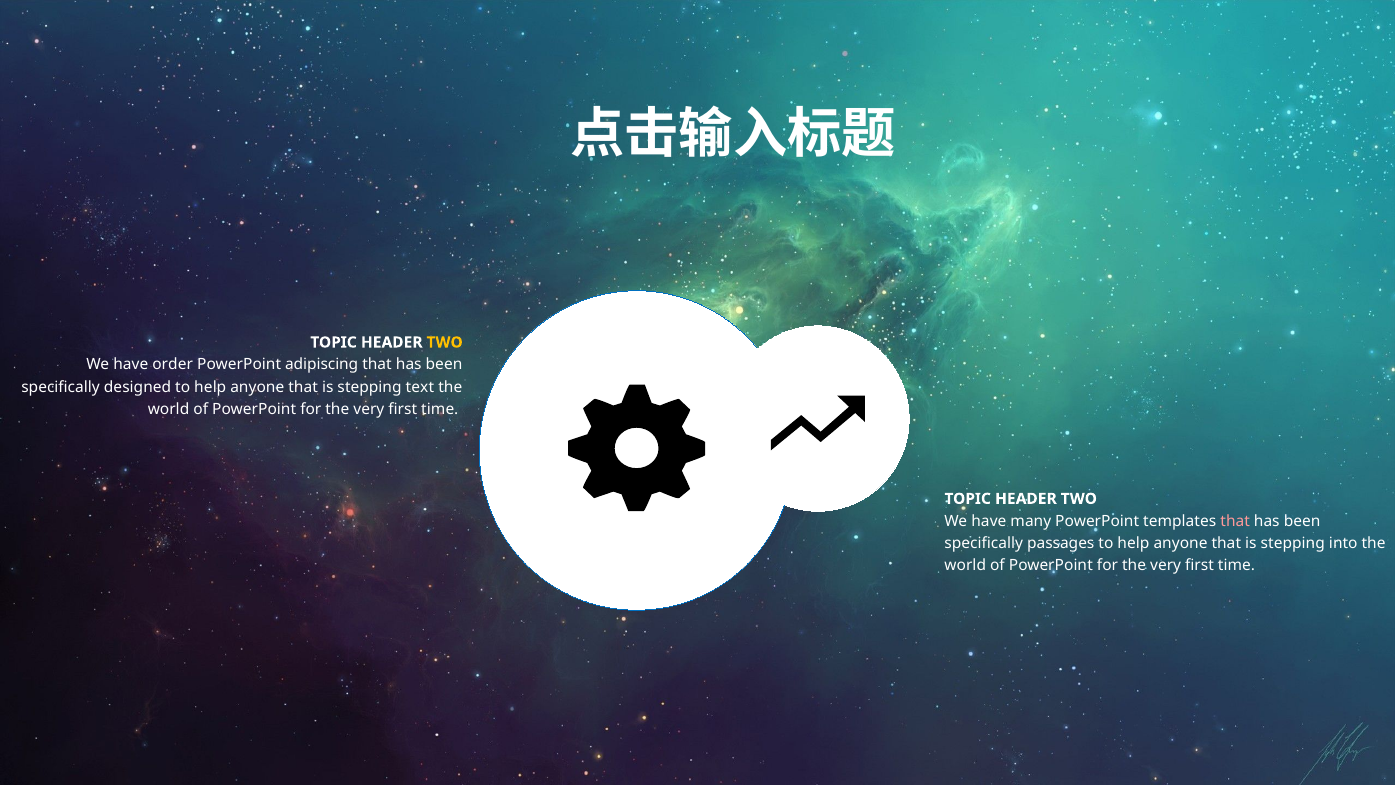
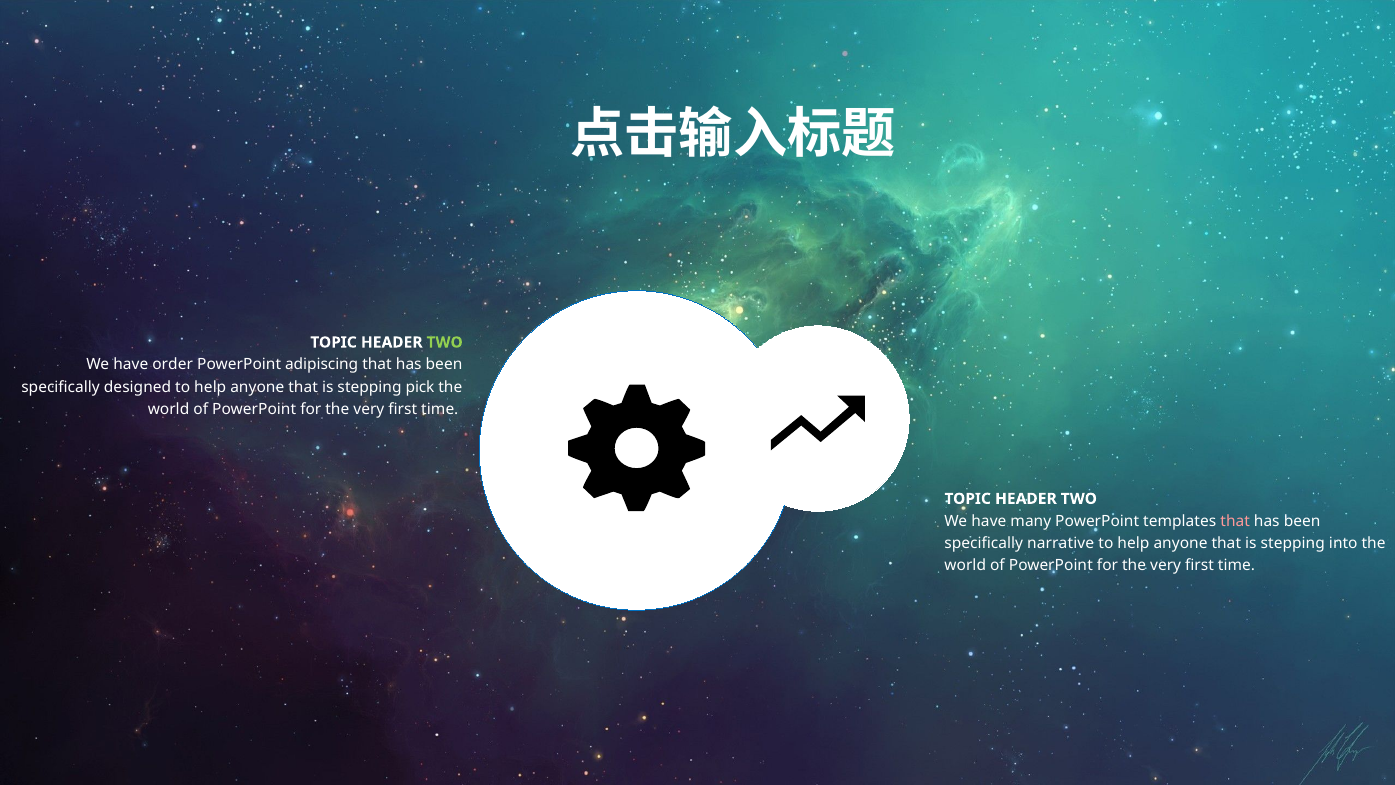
TWO colour: yellow -> light green (445, 342)
text: text -> pick (420, 387)
passages: passages -> narrative (1061, 543)
